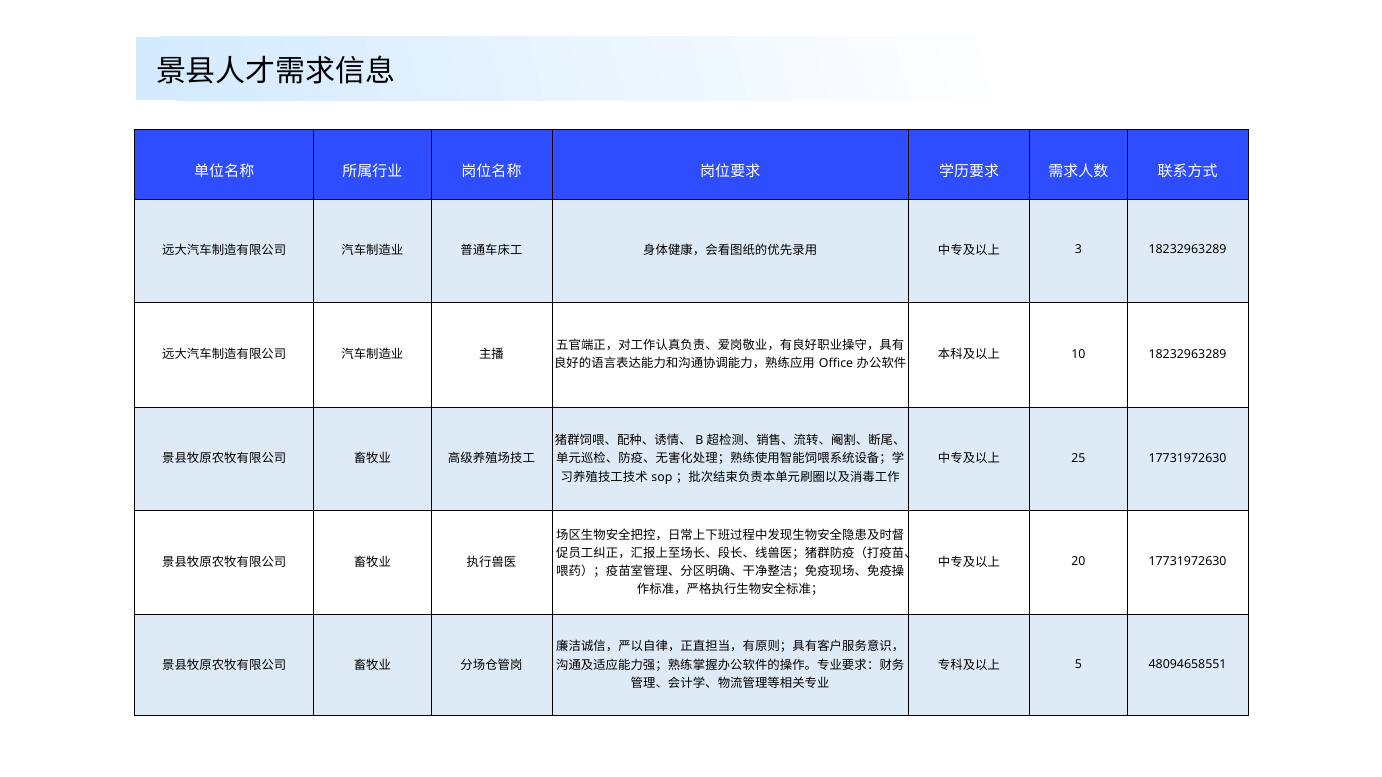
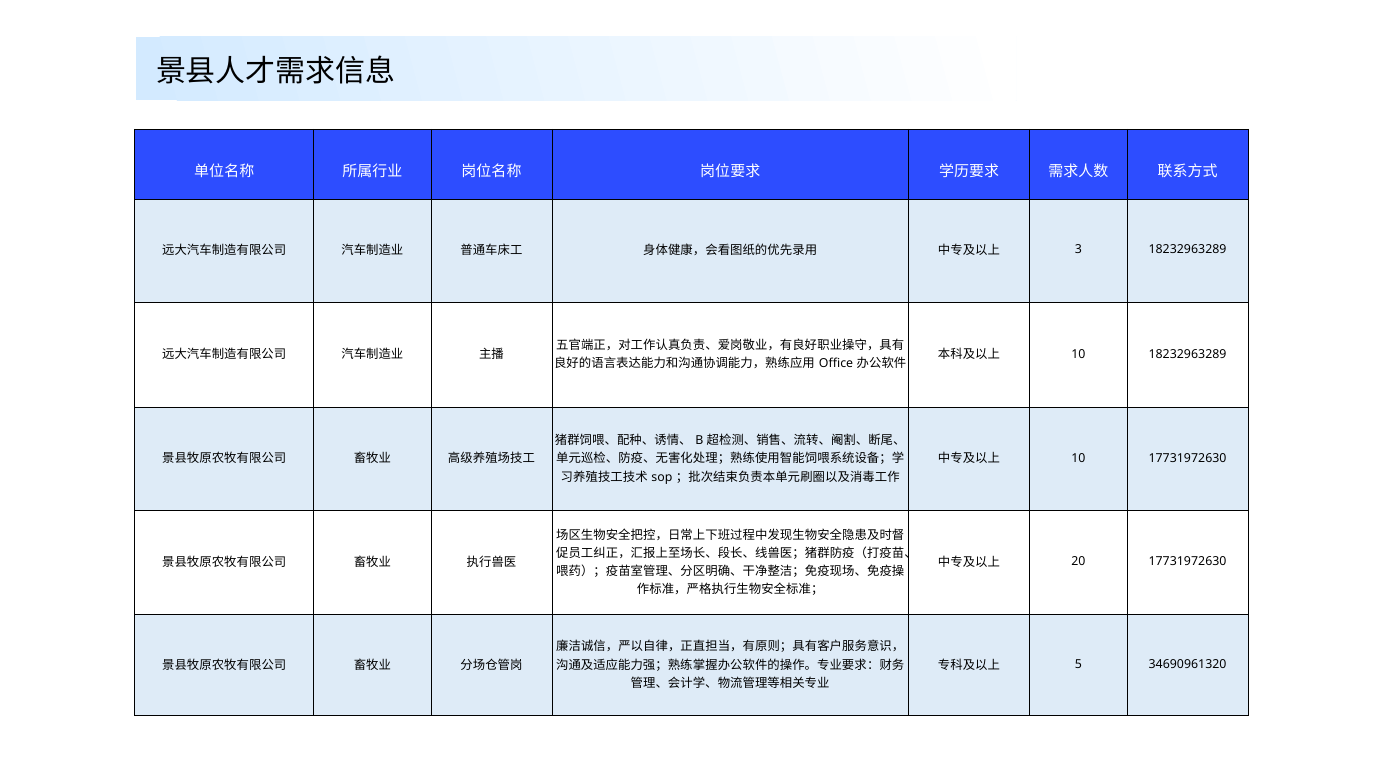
25: 25 -> 10 (1078, 459)
48094658551: 48094658551 -> 34690961320 (1188, 665)
